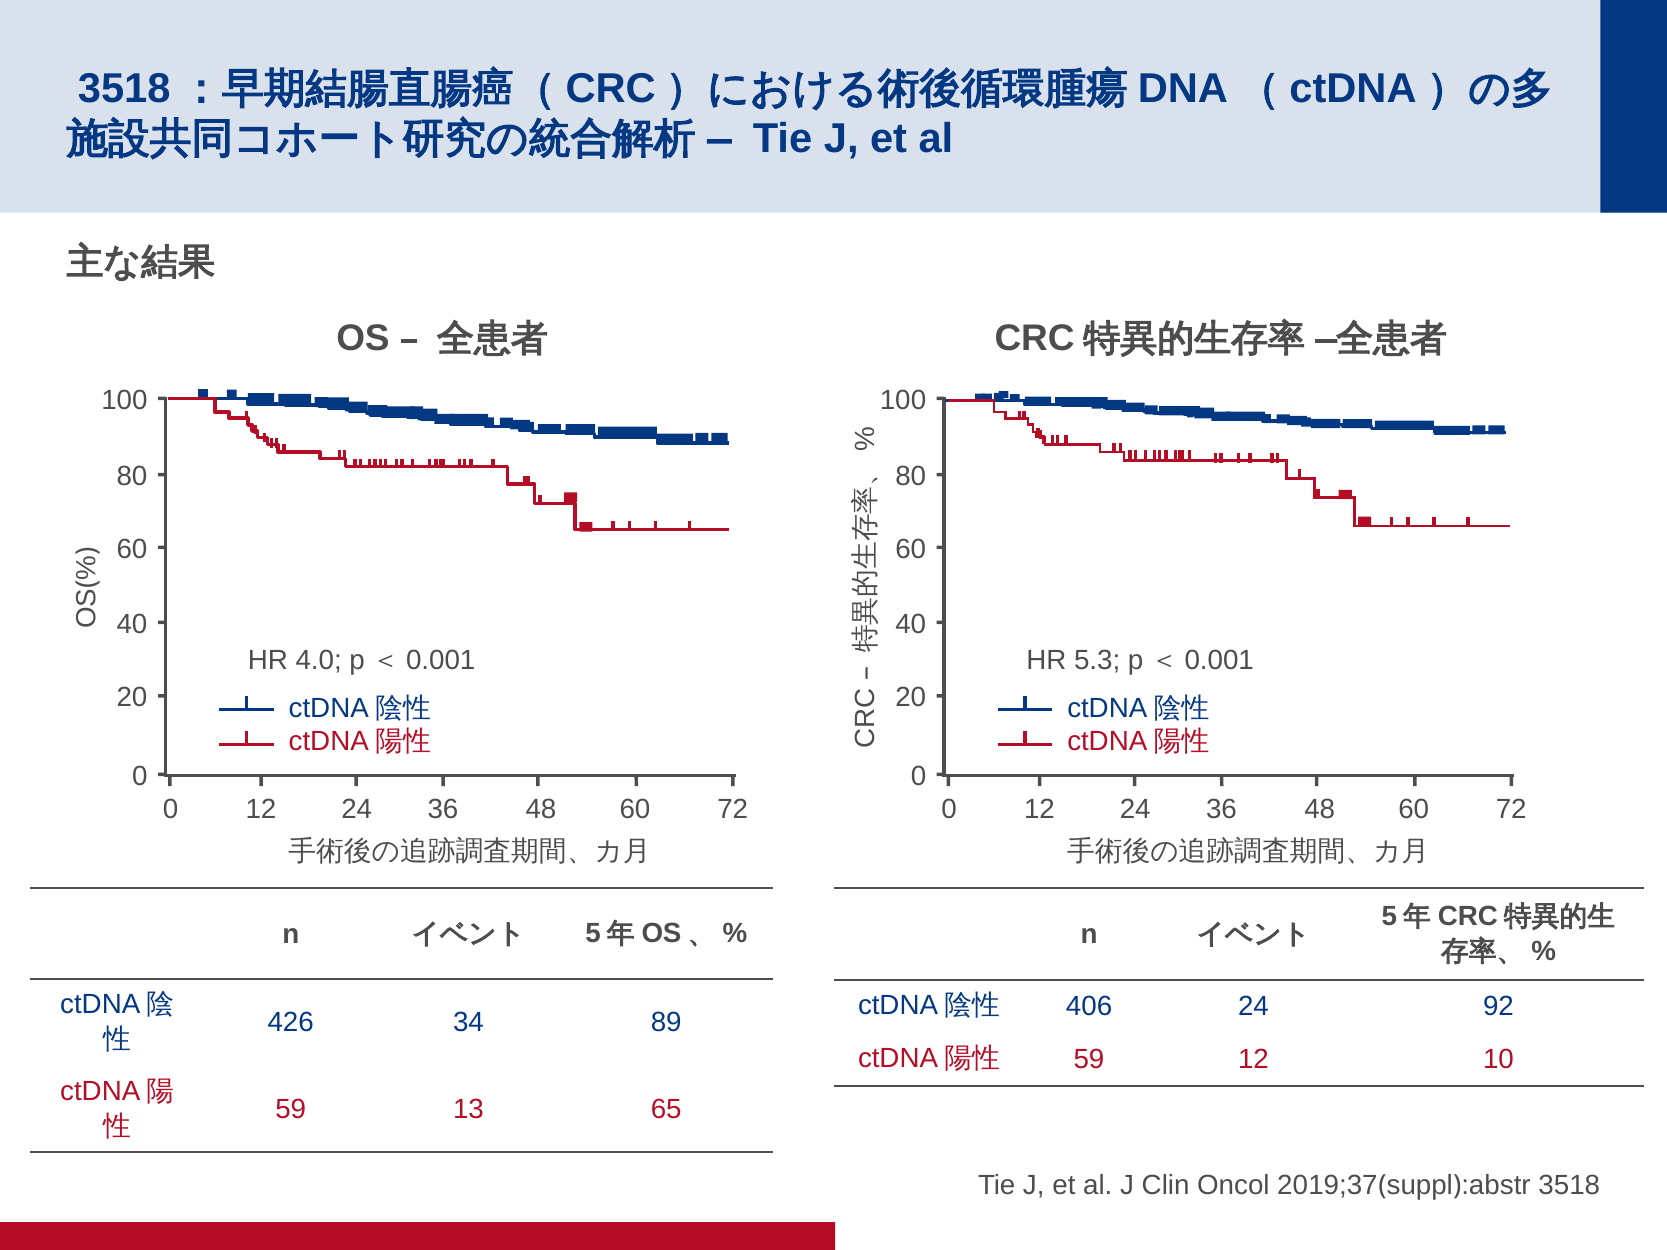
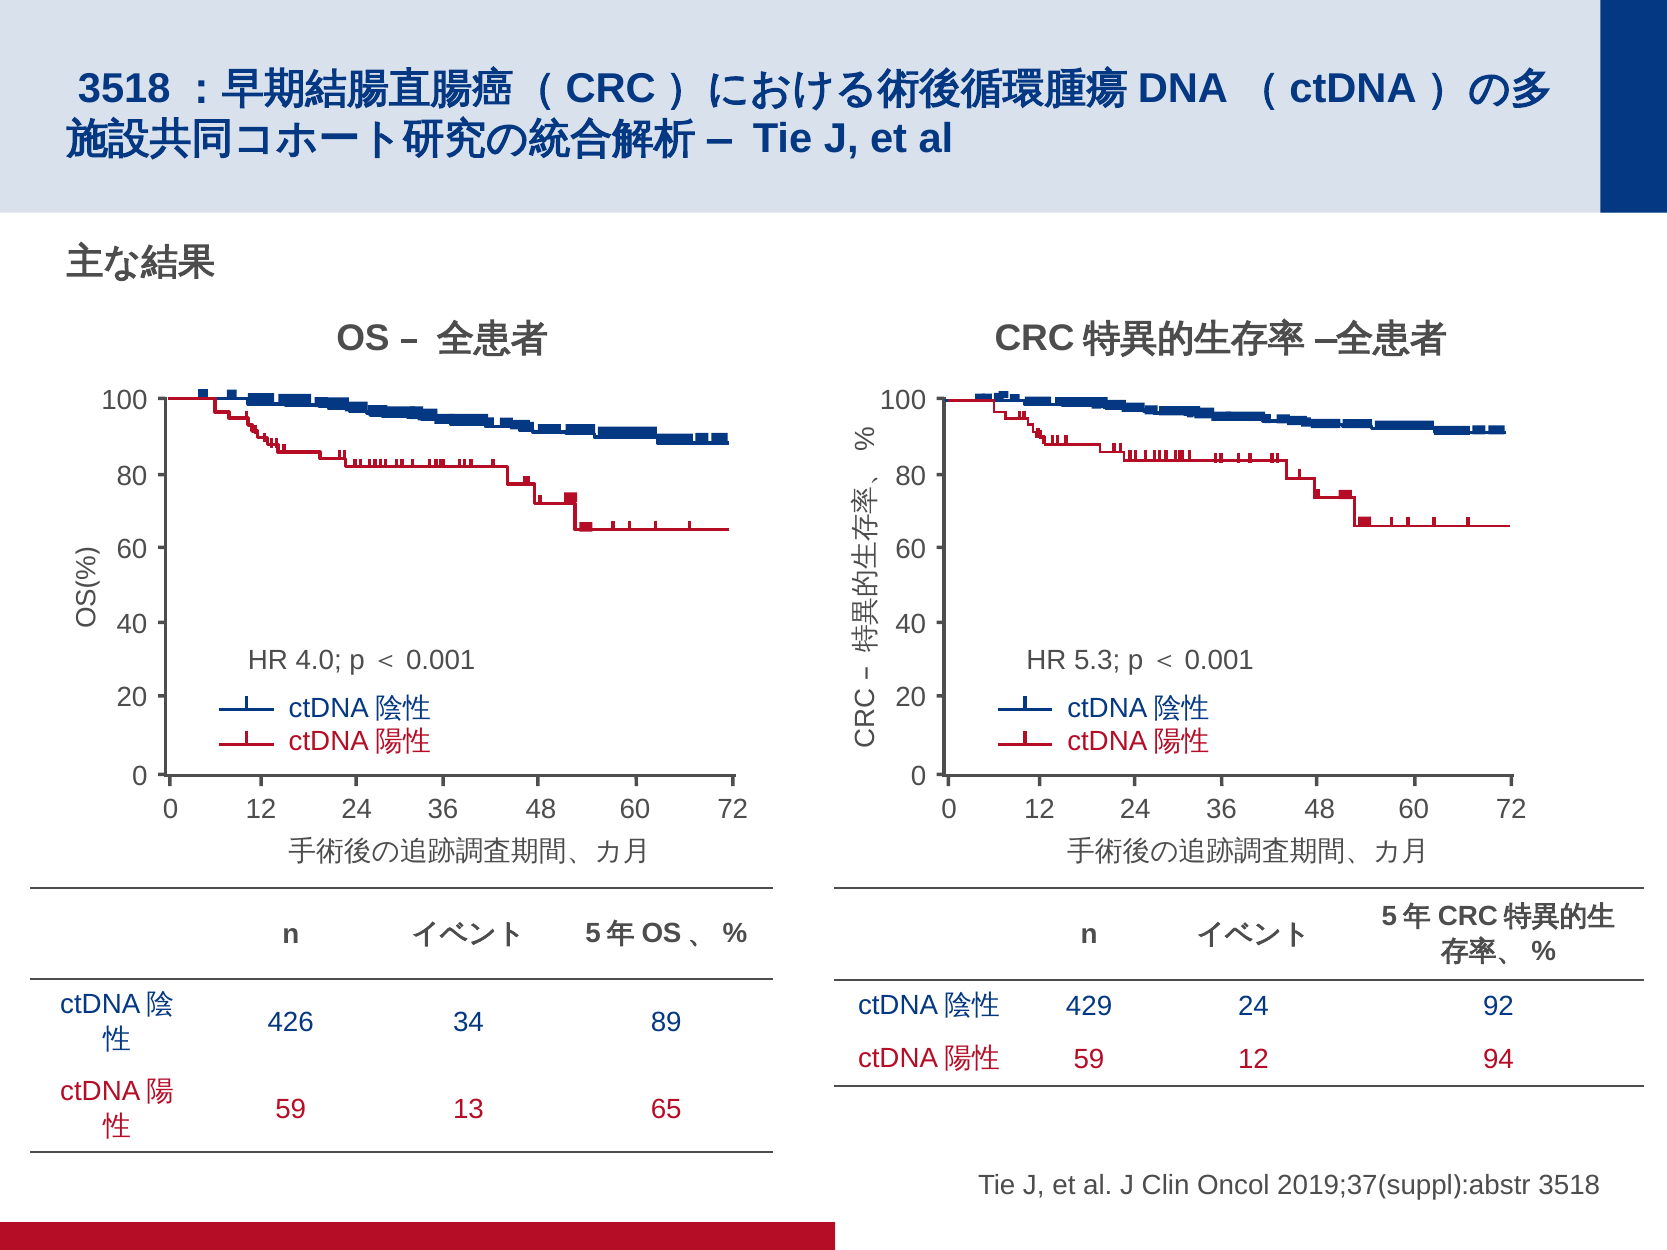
406: 406 -> 429 (1089, 1006)
10: 10 -> 94 (1498, 1060)
